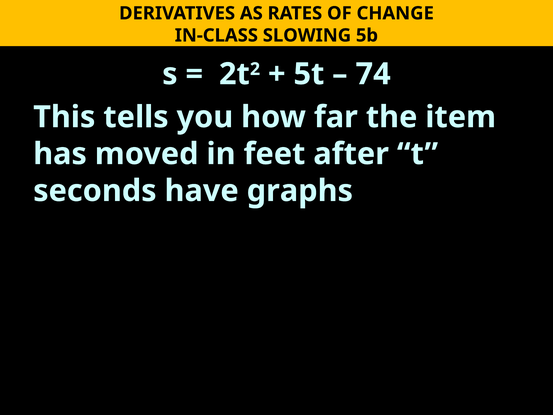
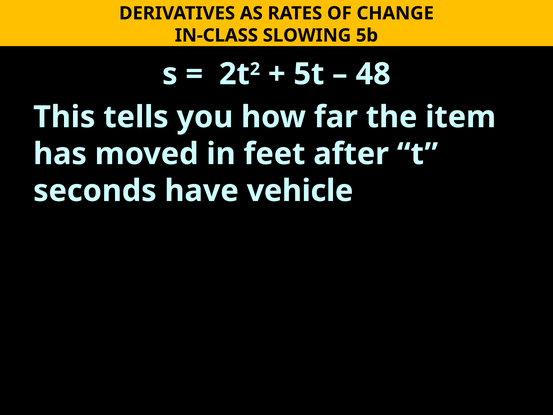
74: 74 -> 48 (373, 74)
graphs: graphs -> vehicle (300, 191)
